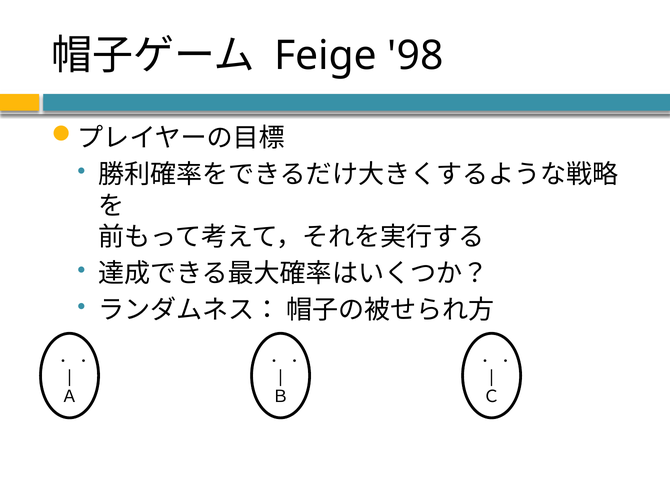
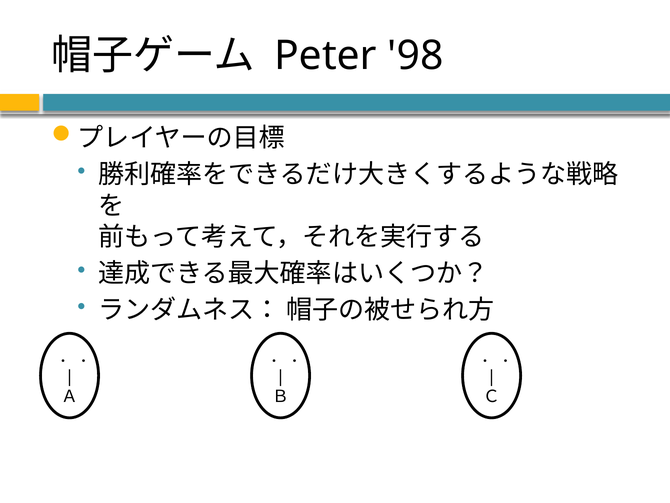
Feige: Feige -> Peter (325, 56)
